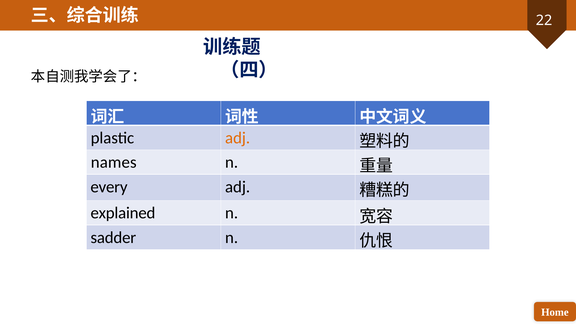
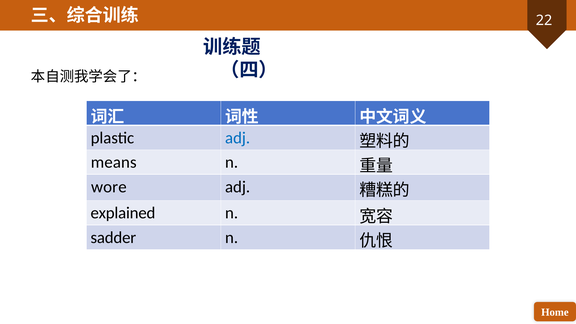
adj colour: orange -> blue (238, 138)
names: names -> means (114, 162)
every: every -> wore (109, 187)
